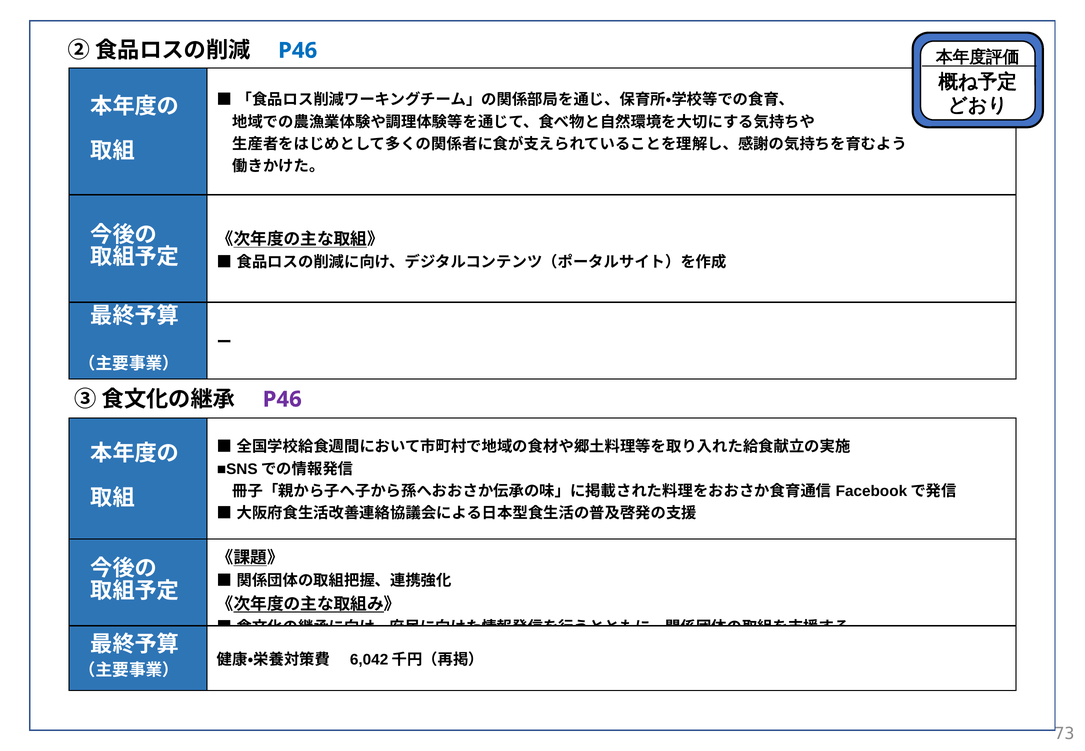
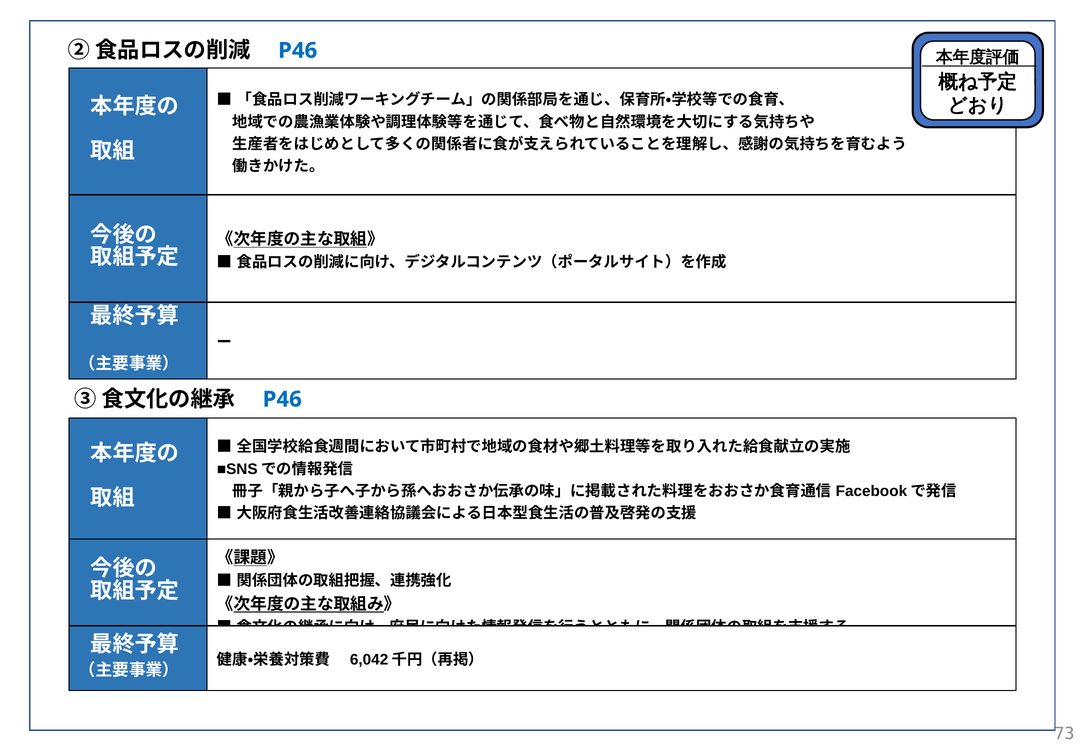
P46 colour: purple -> blue (282, 399)
